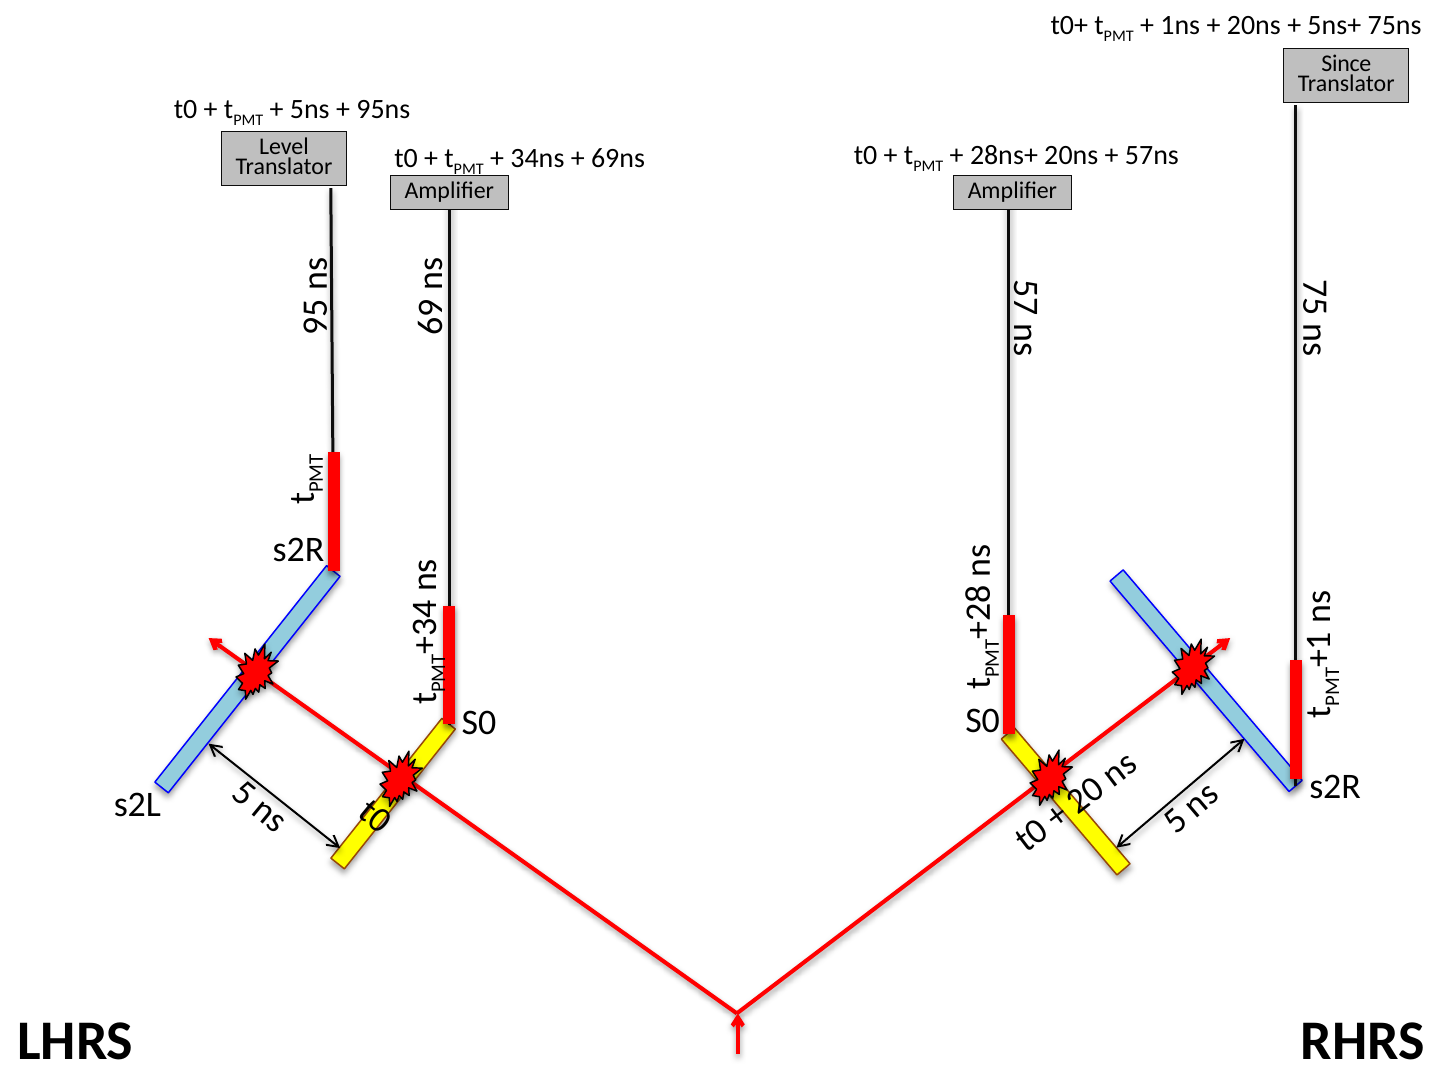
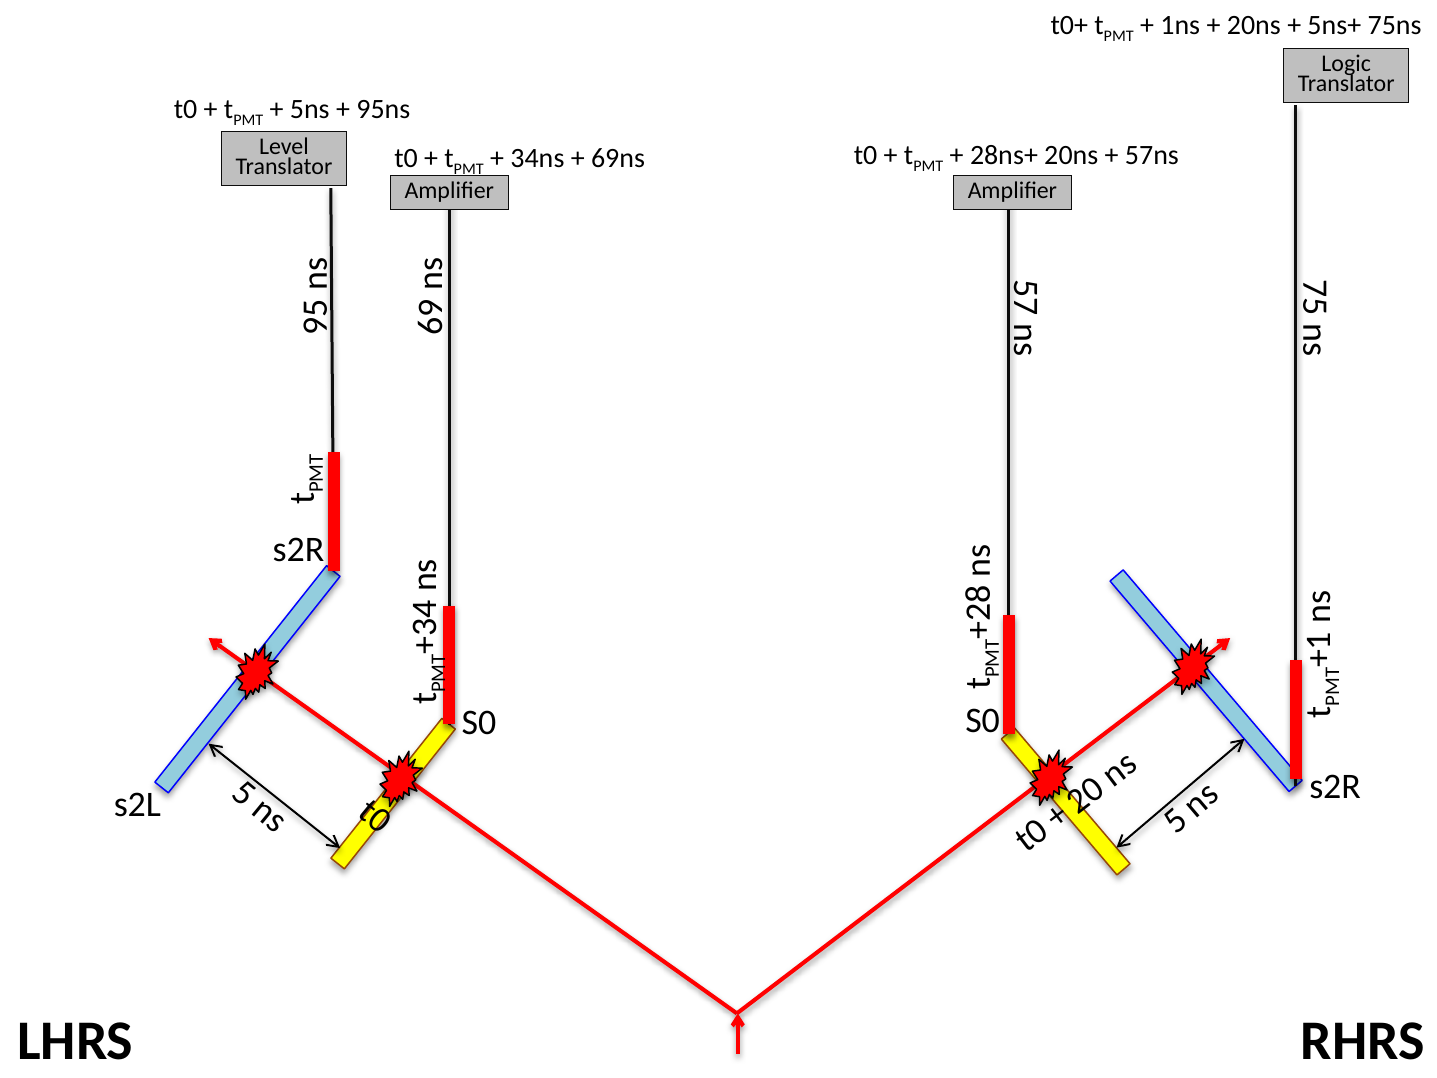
Since: Since -> Logic (1346, 64)
